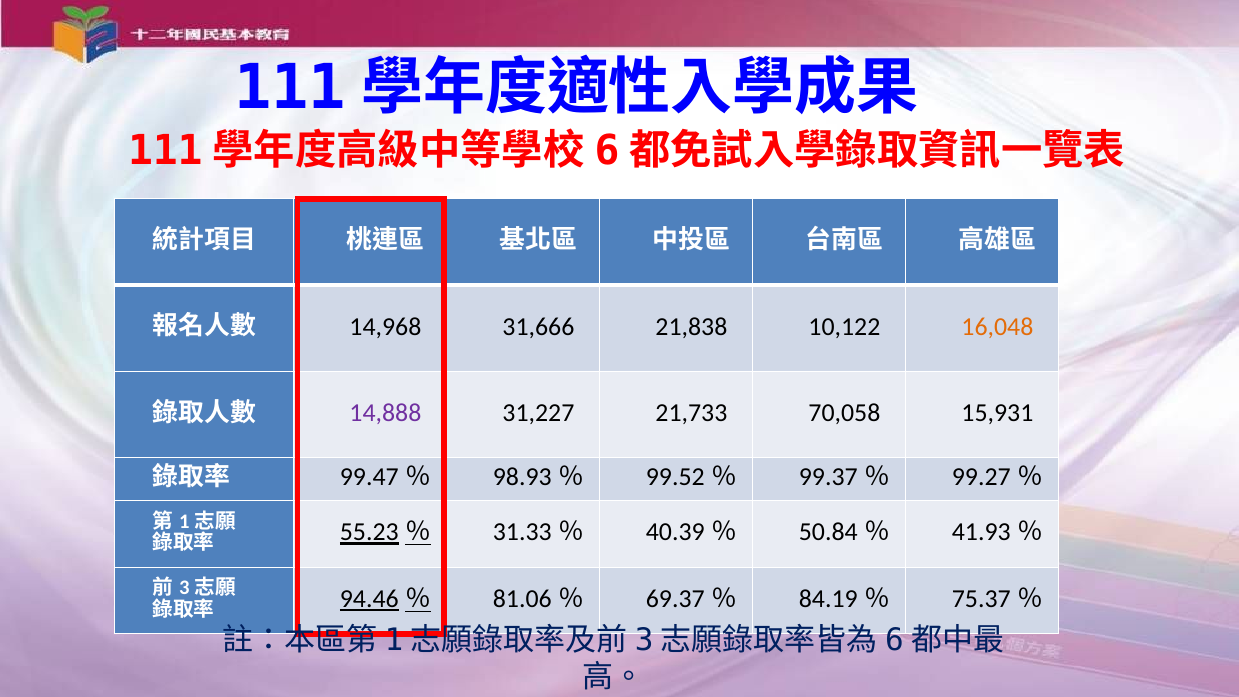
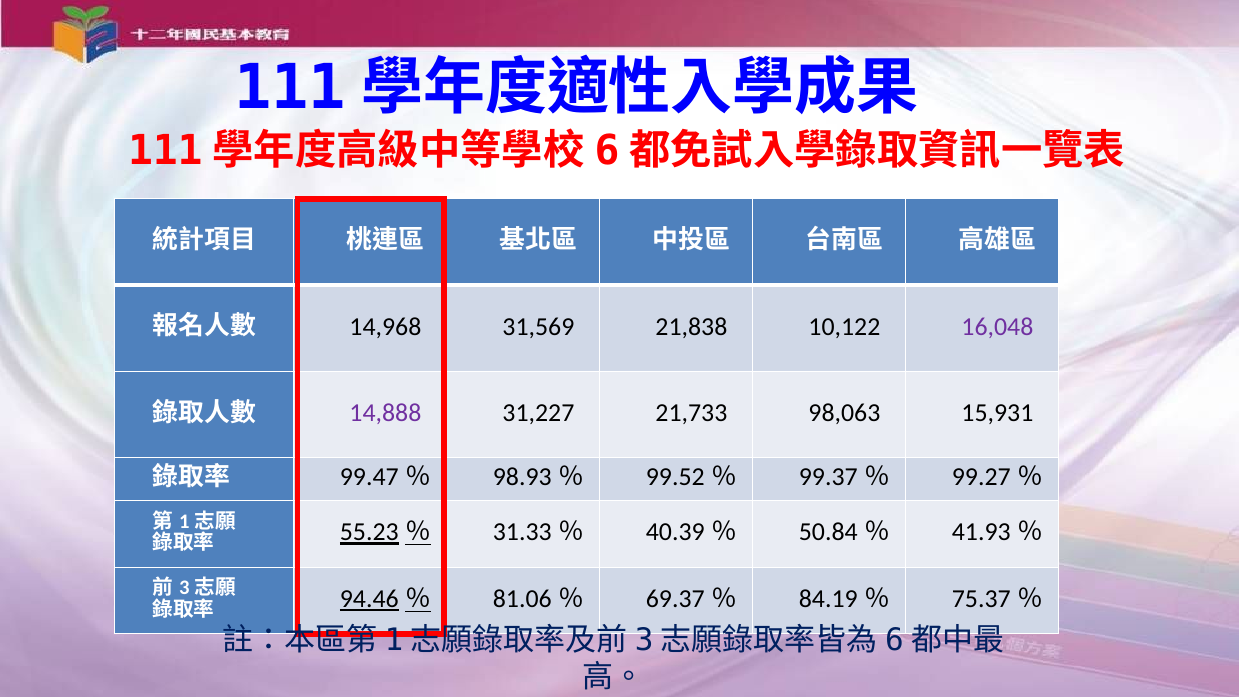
31,666: 31,666 -> 31,569 (538, 327)
16,048 colour: orange -> purple (997, 327)
70,058: 70,058 -> 98,063 (844, 413)
